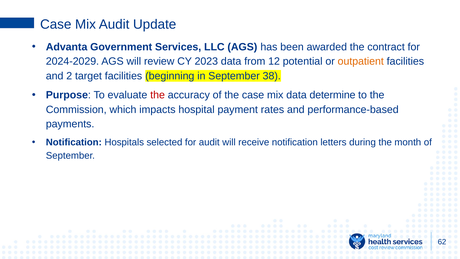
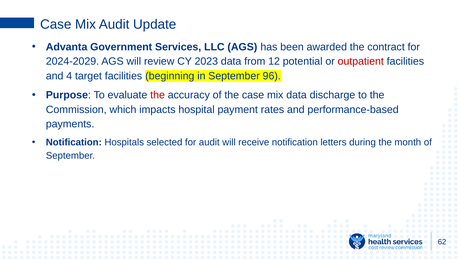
outpatient colour: orange -> red (361, 61)
2: 2 -> 4 (69, 76)
38: 38 -> 96 (272, 76)
determine: determine -> discharge (332, 95)
